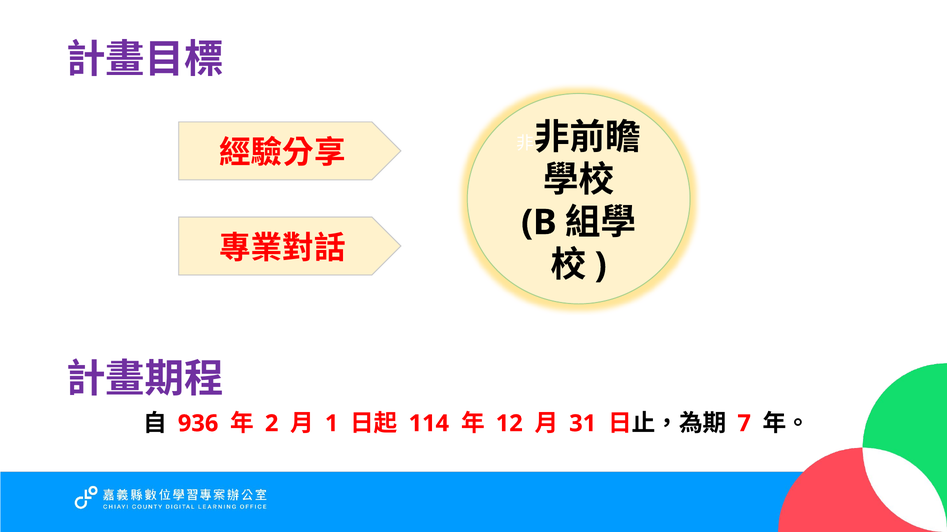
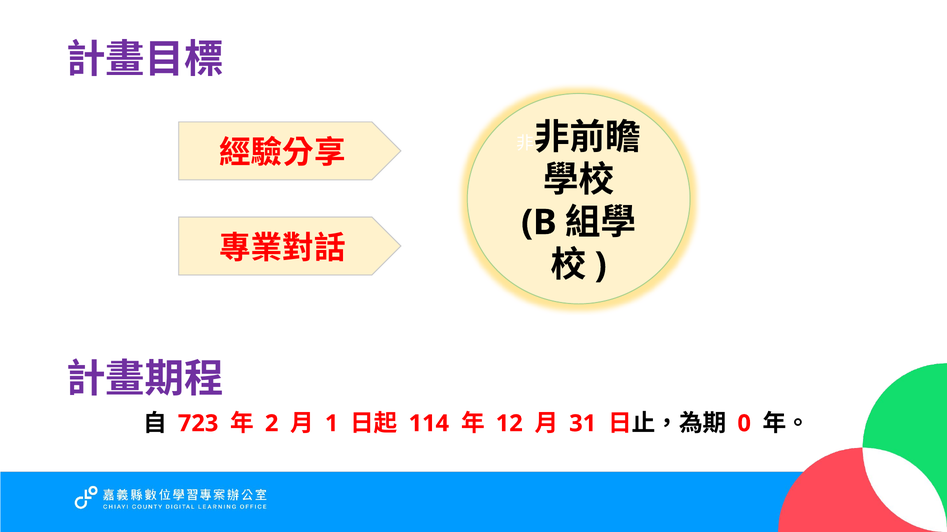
936: 936 -> 723 (198, 424)
7: 7 -> 0 (744, 424)
